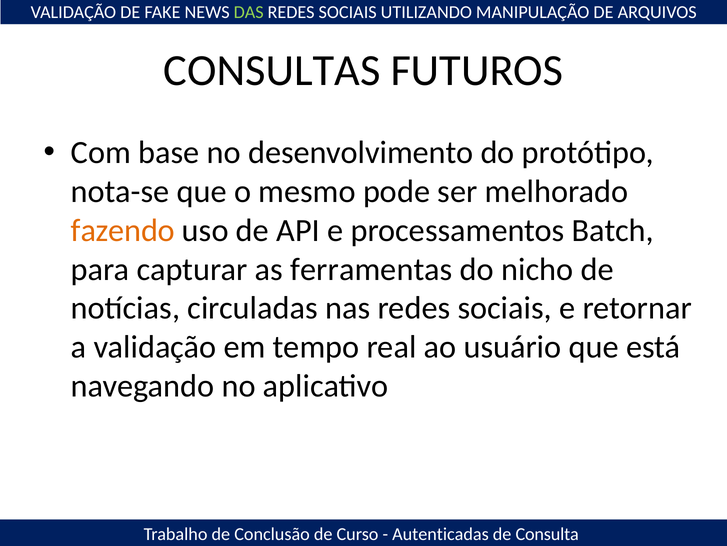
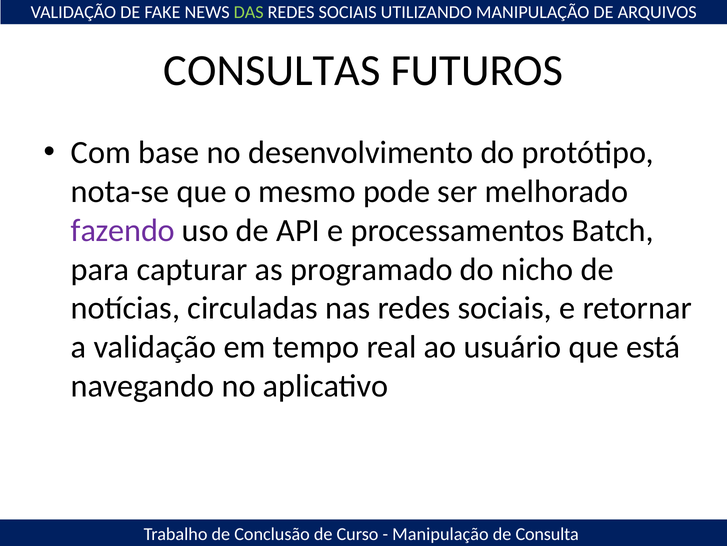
fazendo colour: orange -> purple (123, 230)
ferramentas: ferramentas -> programado (372, 269)
Autenticadas: Autenticadas -> Manipulação (440, 533)
